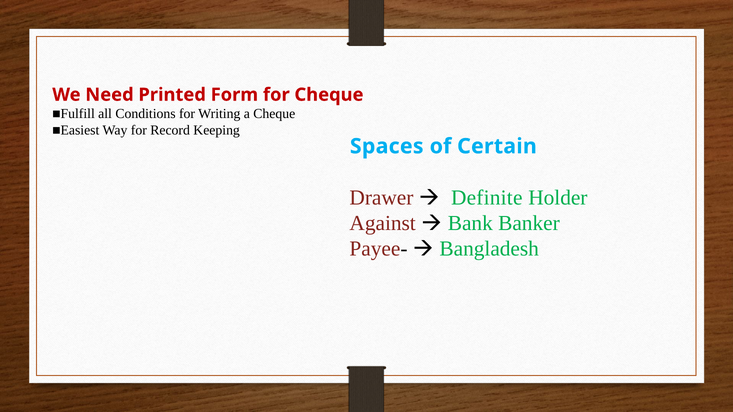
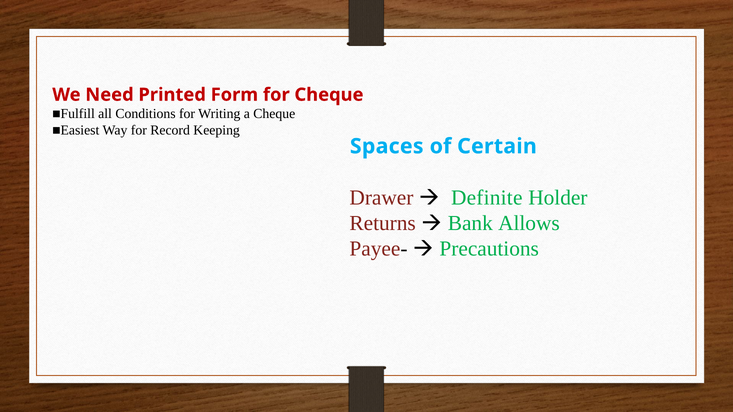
Against: Against -> Returns (383, 223)
Banker: Banker -> Allows (529, 223)
Bangladesh: Bangladesh -> Precautions (489, 249)
